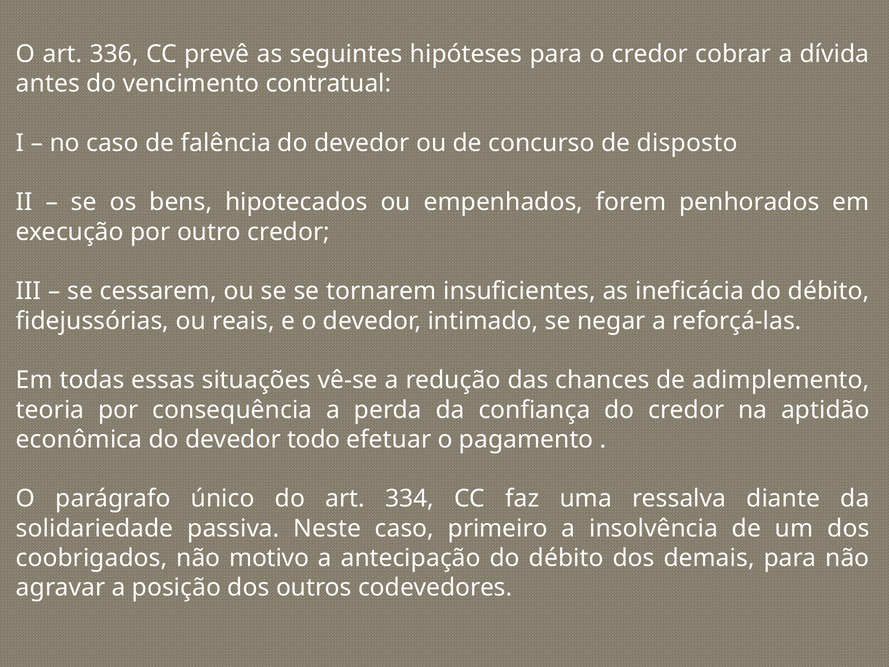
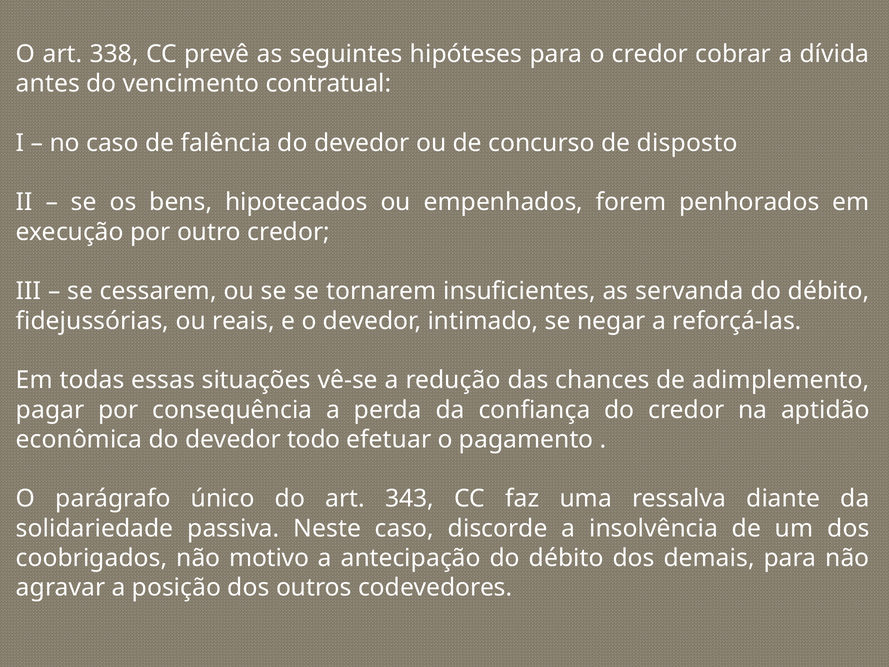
336: 336 -> 338 (114, 54)
ineficácia: ineficácia -> servanda (690, 291)
teoria: teoria -> pagar (50, 410)
334: 334 -> 343 (410, 499)
primeiro: primeiro -> discorde (498, 528)
